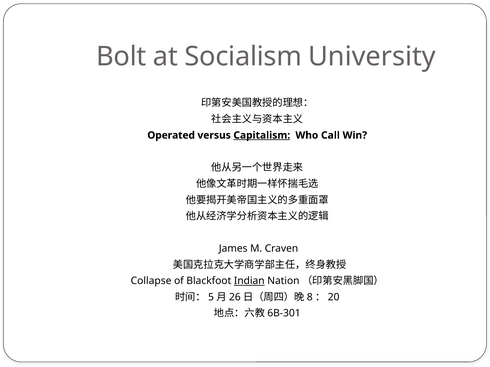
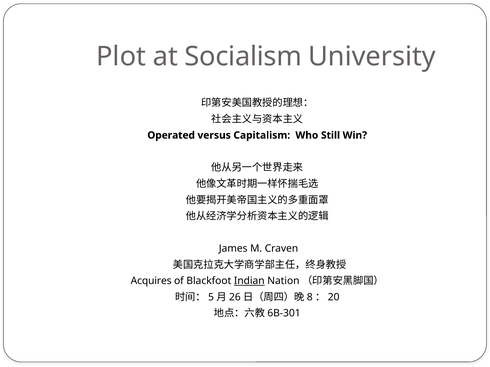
Bolt: Bolt -> Plot (121, 57)
Capitalism underline: present -> none (262, 135)
Call: Call -> Still (330, 135)
Collapse: Collapse -> Acquires (151, 281)
